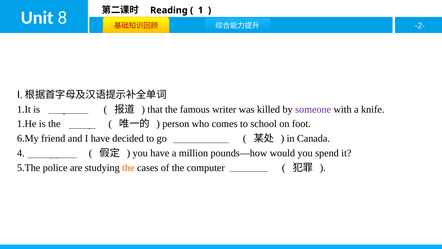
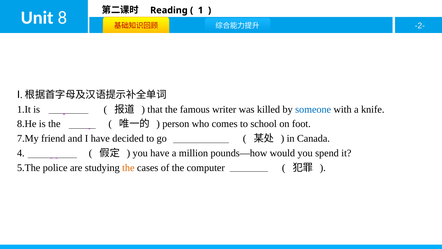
someone colour: purple -> blue (313, 109)
1.He: 1.He -> 8.He (27, 124)
6.My: 6.My -> 7.My (28, 138)
